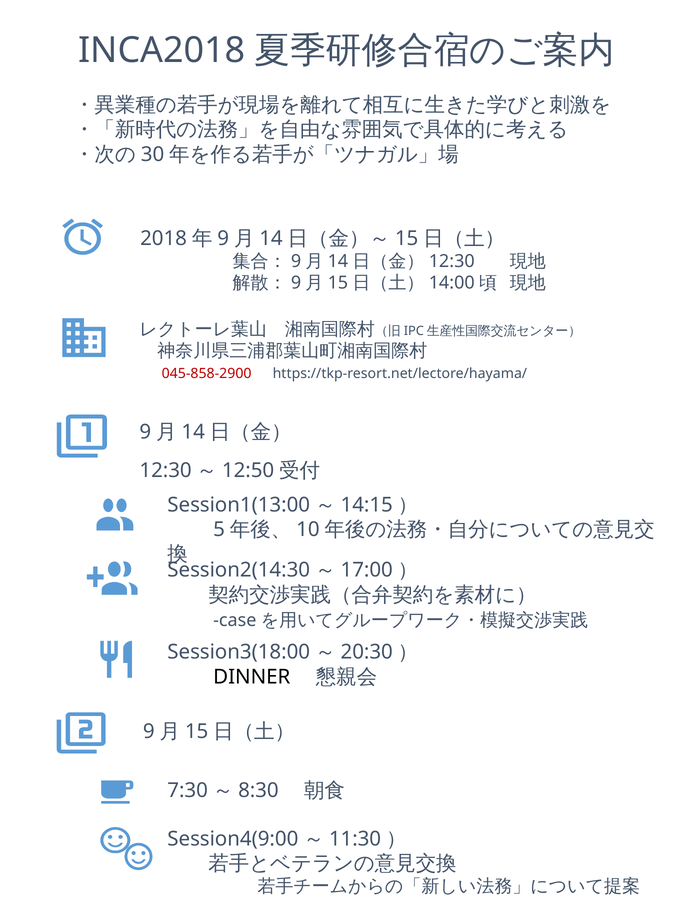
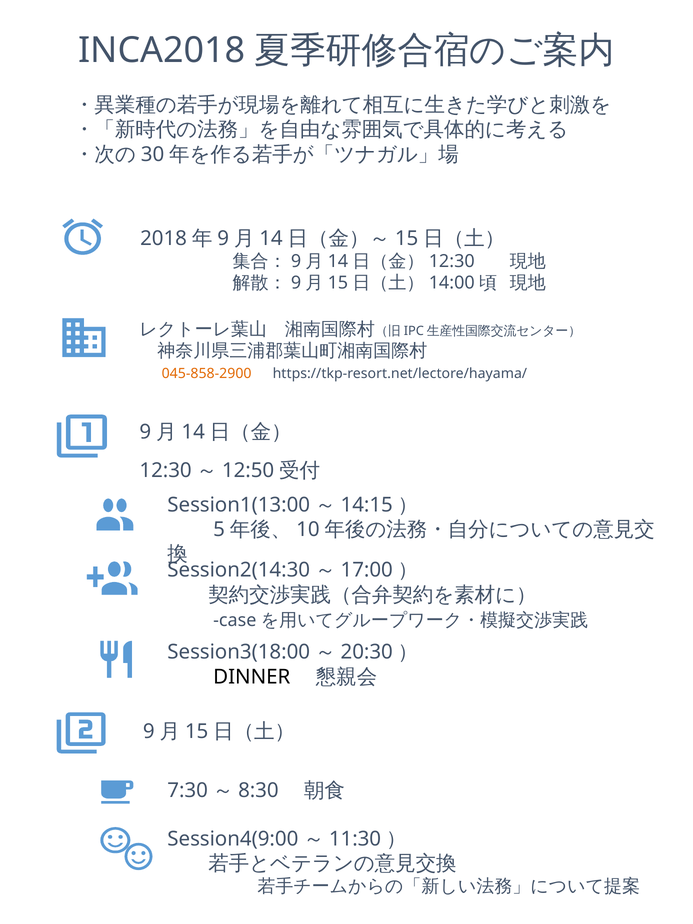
045-858-2900 colour: red -> orange (207, 374)
